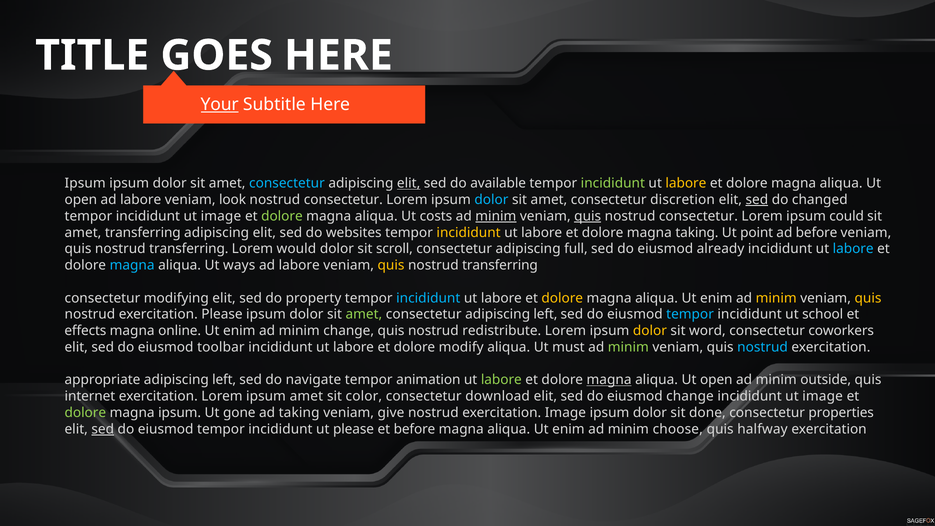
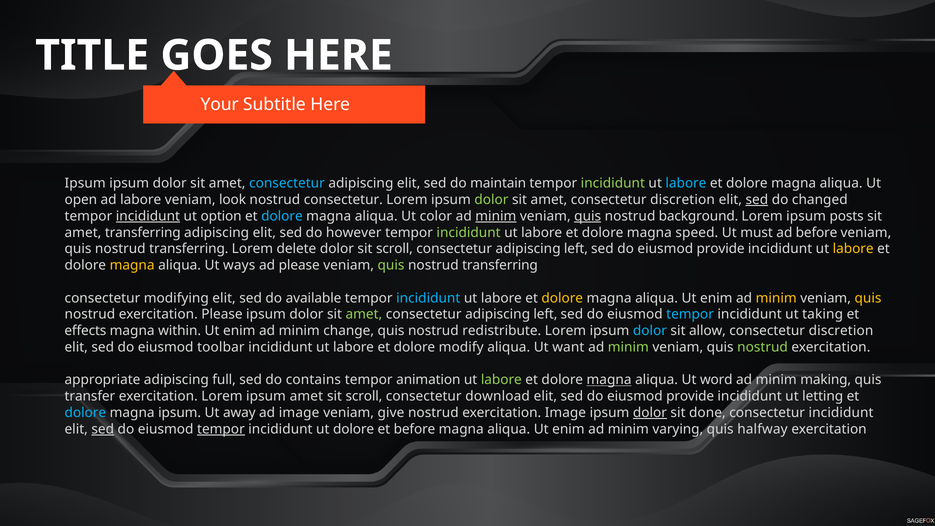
Your underline: present -> none (220, 105)
elit underline: present -> none (409, 183)
available: available -> maintain (498, 183)
labore colour: yellow -> light blue (686, 183)
dolor colour: light blue -> light green (491, 200)
incididunt underline: none -> present (148, 216)
image: image -> option (221, 216)
dolore colour: light green -> light blue (282, 216)
costs: costs -> color (436, 216)
consectetur: consectetur -> background (698, 216)
could: could -> posts (847, 216)
websites: websites -> however (354, 232)
incididunt colour: yellow -> light green (469, 232)
magna taking: taking -> speed (697, 232)
point: point -> must (757, 232)
would: would -> delete (296, 249)
full: full -> left (576, 249)
already: already -> provide (721, 249)
labore colour: light blue -> yellow (853, 249)
magna colour: light blue -> yellow (132, 265)
labore: labore -> please (299, 265)
quis colour: yellow -> light green (391, 265)
property: property -> available (314, 298)
school: school -> taking (823, 314)
online: online -> within (180, 331)
dolor colour: yellow -> light blue (650, 331)
word: word -> allow (707, 331)
coworkers: coworkers -> discretion (841, 331)
must: must -> want (568, 347)
nostrud colour: light blue -> light green (763, 347)
left: left -> full (224, 380)
navigate: navigate -> contains (313, 380)
open: open -> word (716, 380)
outside: outside -> making (826, 380)
internet: internet -> transfer (90, 396)
color: color -> scroll (364, 396)
change: change -> provide (690, 396)
image: image -> letting (823, 396)
dolore colour: light green -> light blue (85, 413)
gone: gone -> away (239, 413)
ad taking: taking -> image (299, 413)
dolor underline: none -> present (650, 413)
consectetur properties: properties -> incididunt (841, 413)
tempor underline: none -> present (221, 429)
ut please: please -> dolore (354, 429)
choose: choose -> varying (678, 429)
